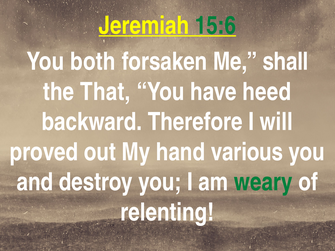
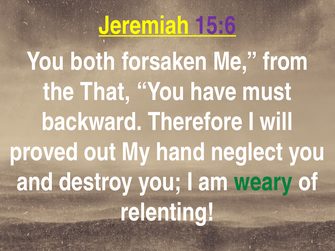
15:6 colour: green -> purple (215, 26)
shall: shall -> from (285, 62)
heed: heed -> must (267, 92)
various: various -> neglect (247, 152)
